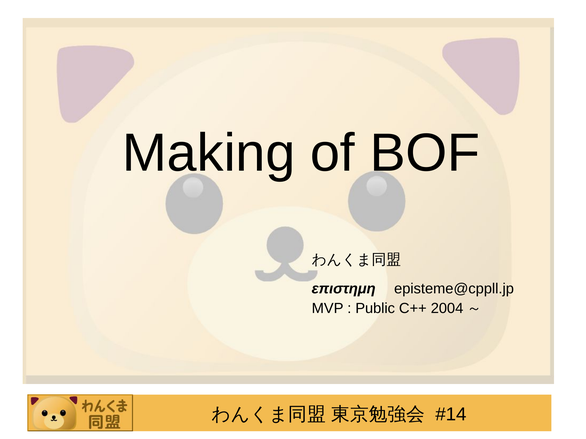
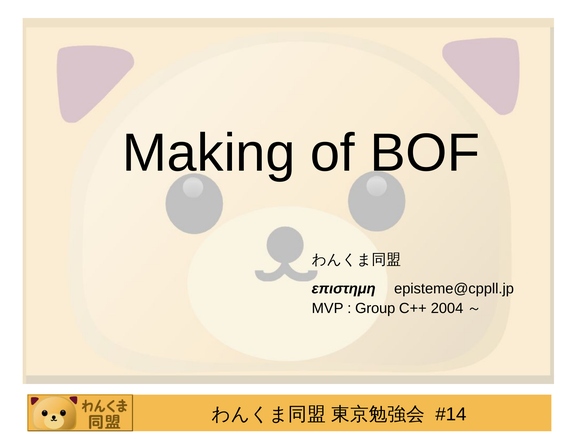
Public: Public -> Group (375, 309)
